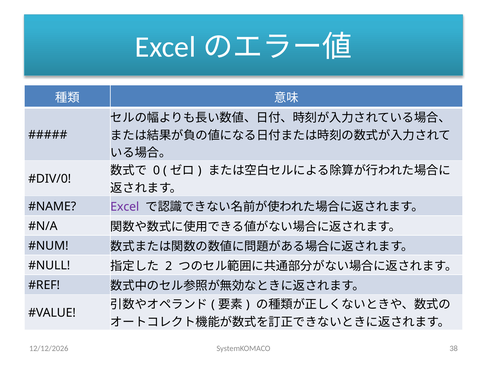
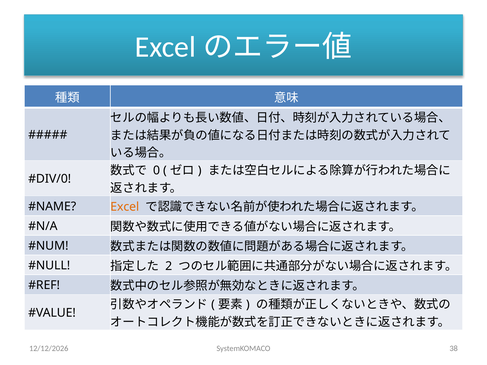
Excel colour: purple -> orange (125, 207)
